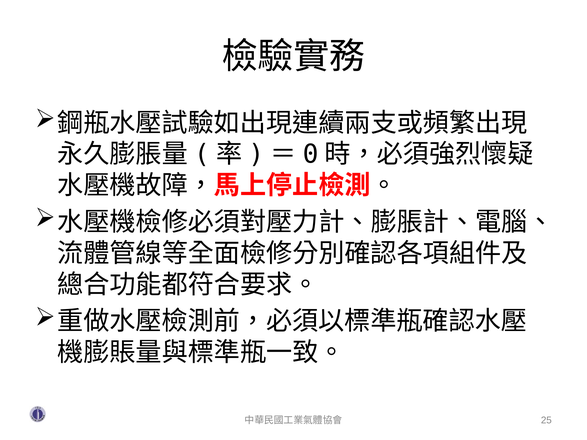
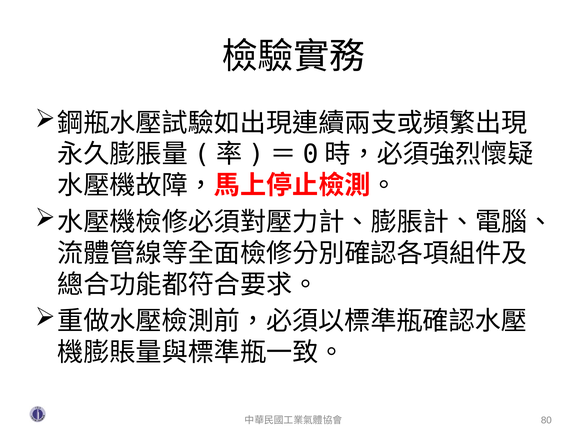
25: 25 -> 80 (546, 420)
